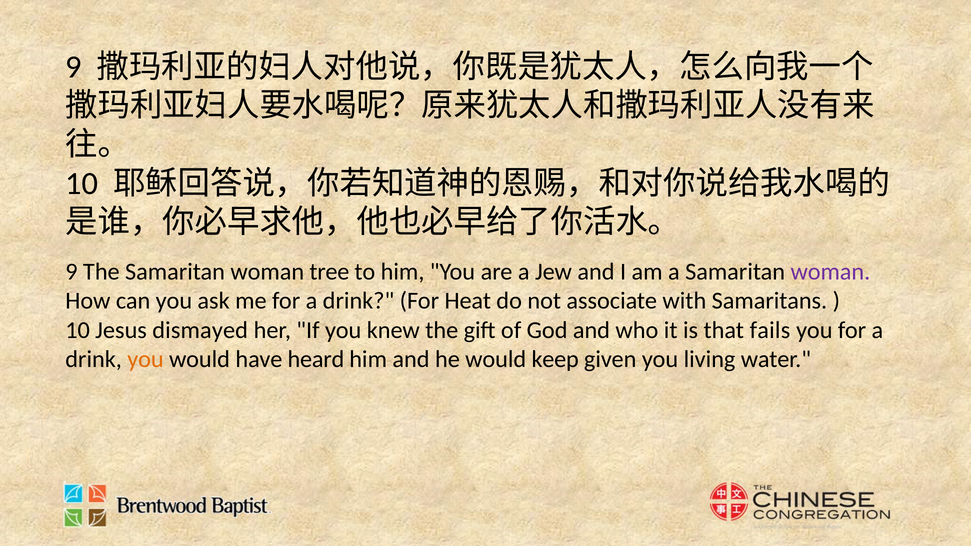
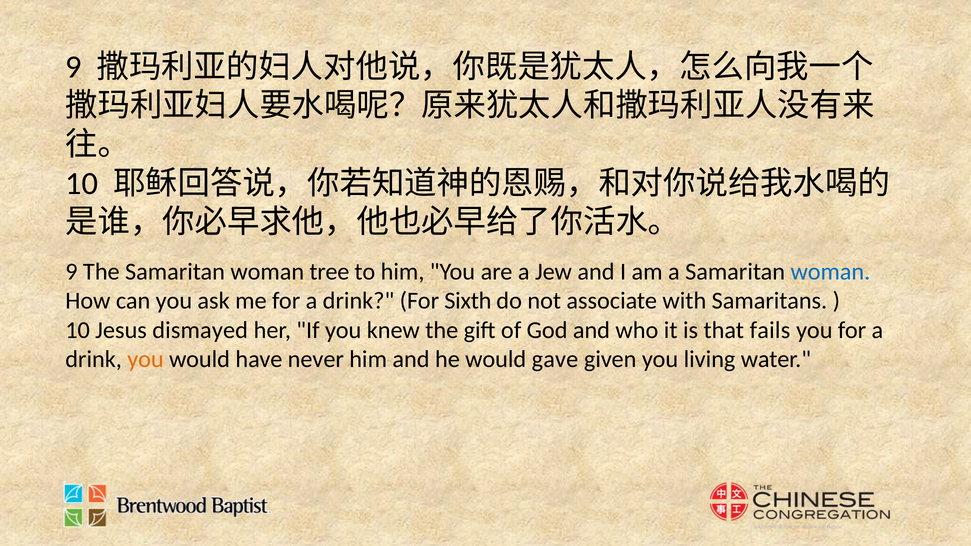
woman colour: purple -> blue (830, 272)
Heat: Heat -> Sixth (468, 301)
heard: heard -> never (316, 359)
keep: keep -> gave (555, 359)
